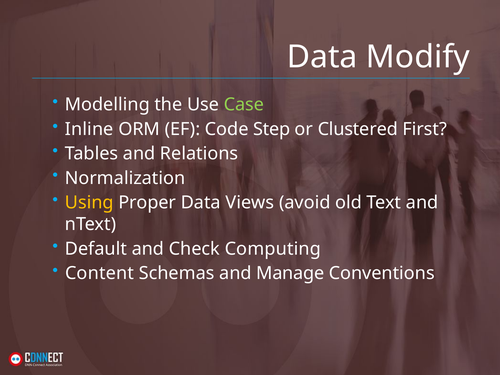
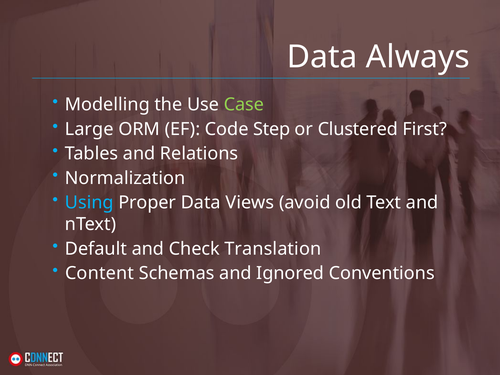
Modify: Modify -> Always (418, 57)
Inline: Inline -> Large (89, 129)
Using colour: yellow -> light blue (89, 203)
Computing: Computing -> Translation (273, 249)
Manage: Manage -> Ignored (290, 273)
